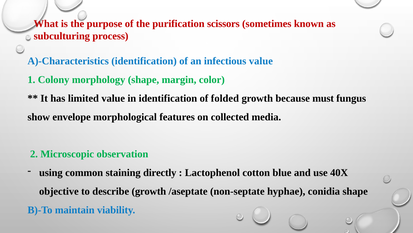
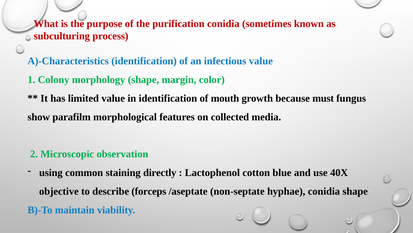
purification scissors: scissors -> conidia (223, 24)
folded: folded -> mouth (225, 98)
envelope: envelope -> parafilm (72, 117)
describe growth: growth -> forceps (149, 191)
